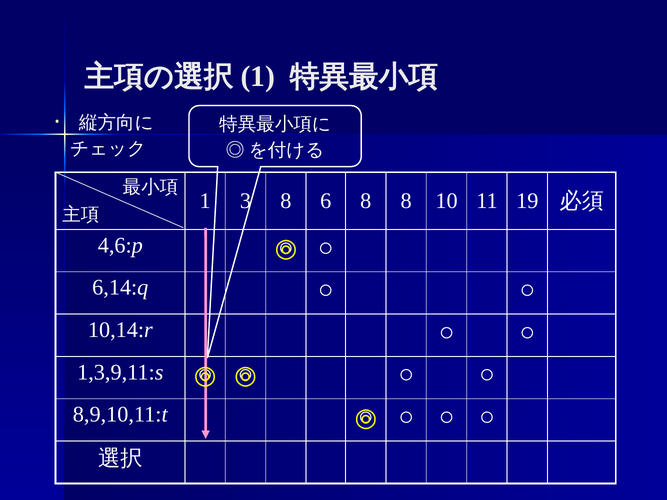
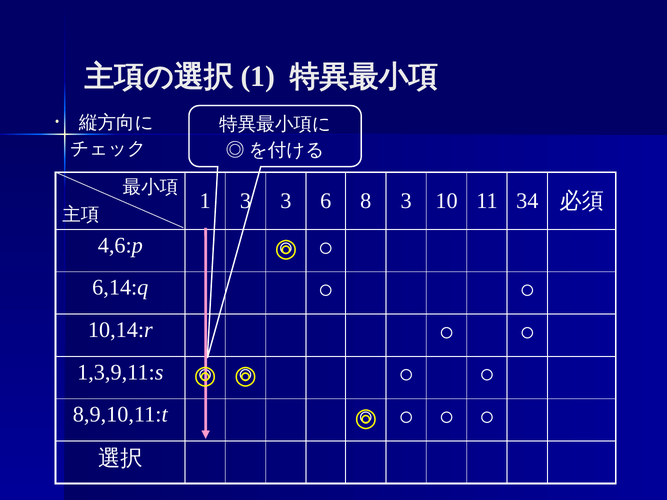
3 8: 8 -> 3 (286, 201)
8 8: 8 -> 3 (406, 201)
19: 19 -> 34 (527, 201)
